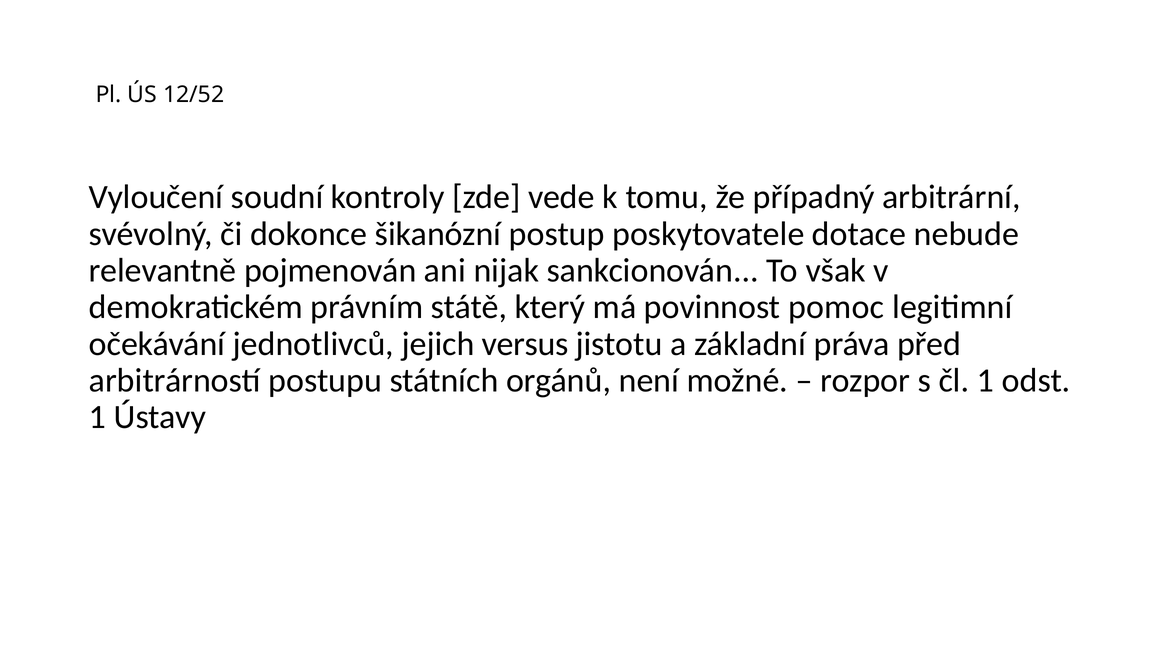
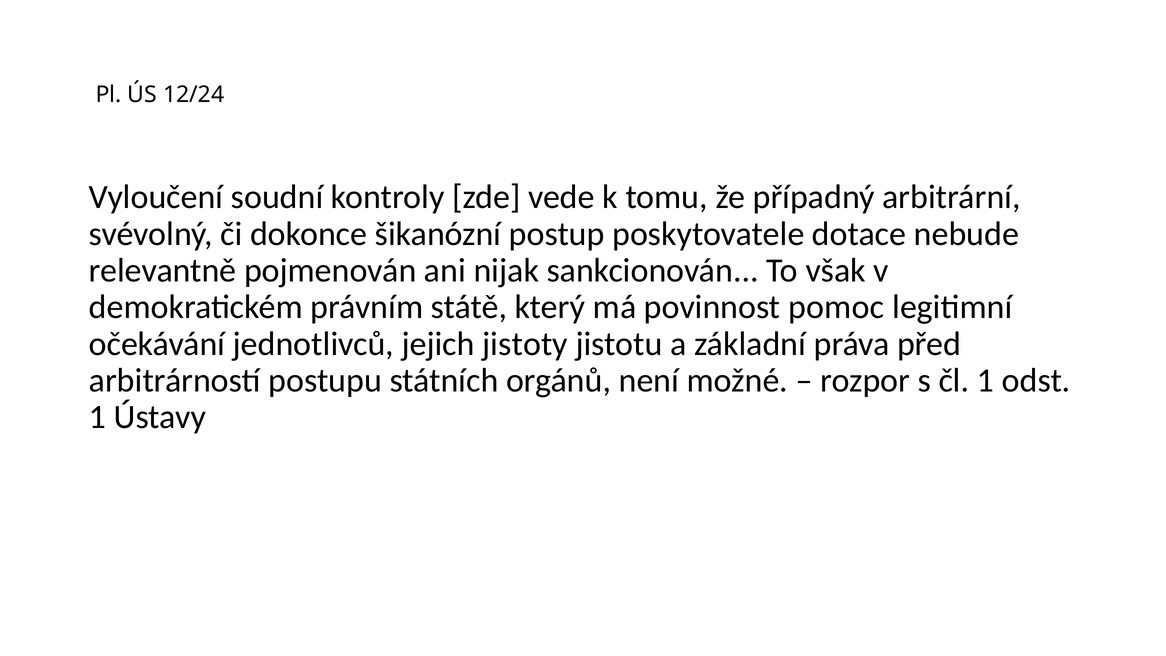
12/52: 12/52 -> 12/24 (194, 95)
versus: versus -> jistoty (525, 344)
